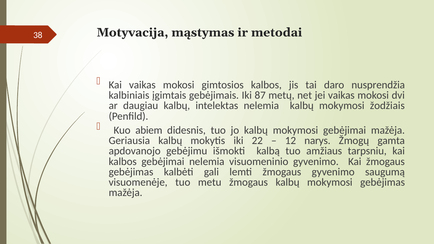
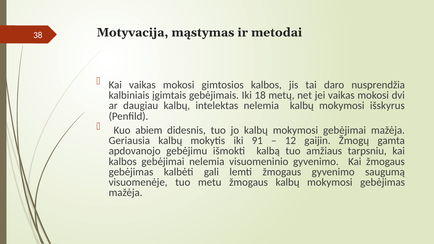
87: 87 -> 18 (260, 95)
žodžiais: žodžiais -> išskyrus (387, 106)
22: 22 -> 91 (257, 141)
narys: narys -> gaijin (317, 141)
